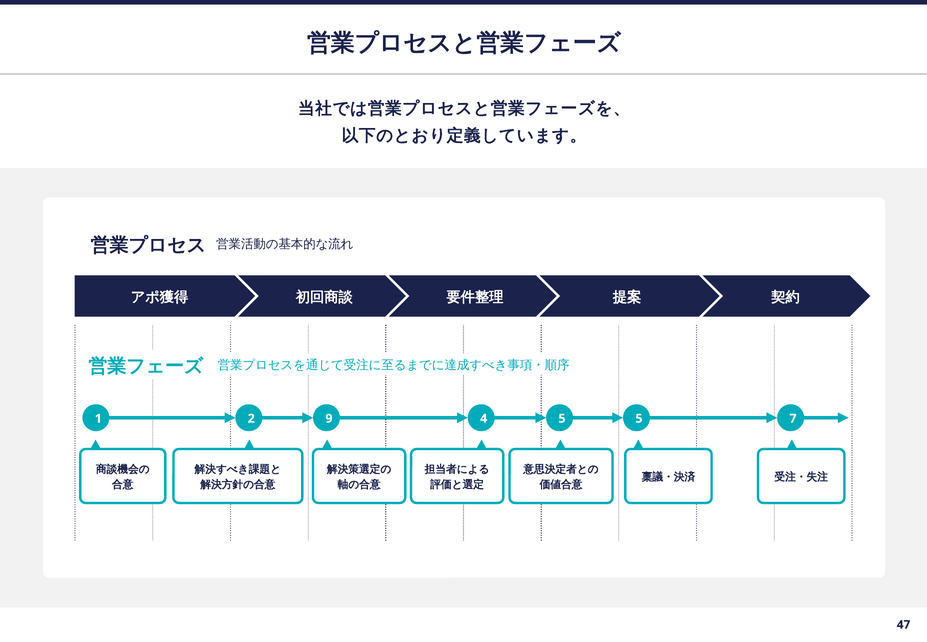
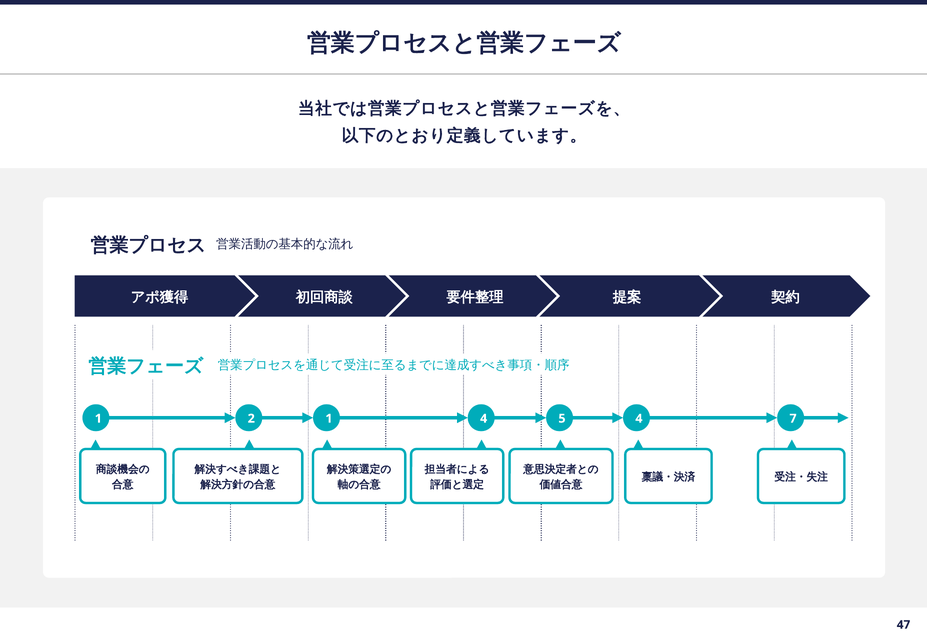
2 9: 9 -> 1 (329, 418)
5 5: 5 -> 4 (639, 418)
